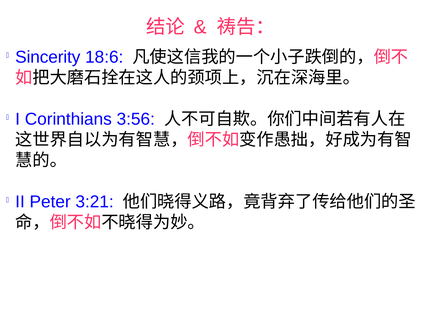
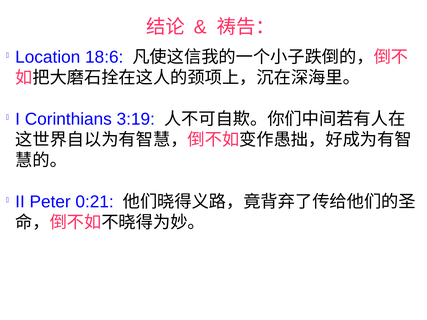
Sincerity: Sincerity -> Location (48, 57)
3:56: 3:56 -> 3:19 (136, 119)
3:21: 3:21 -> 0:21 (95, 202)
